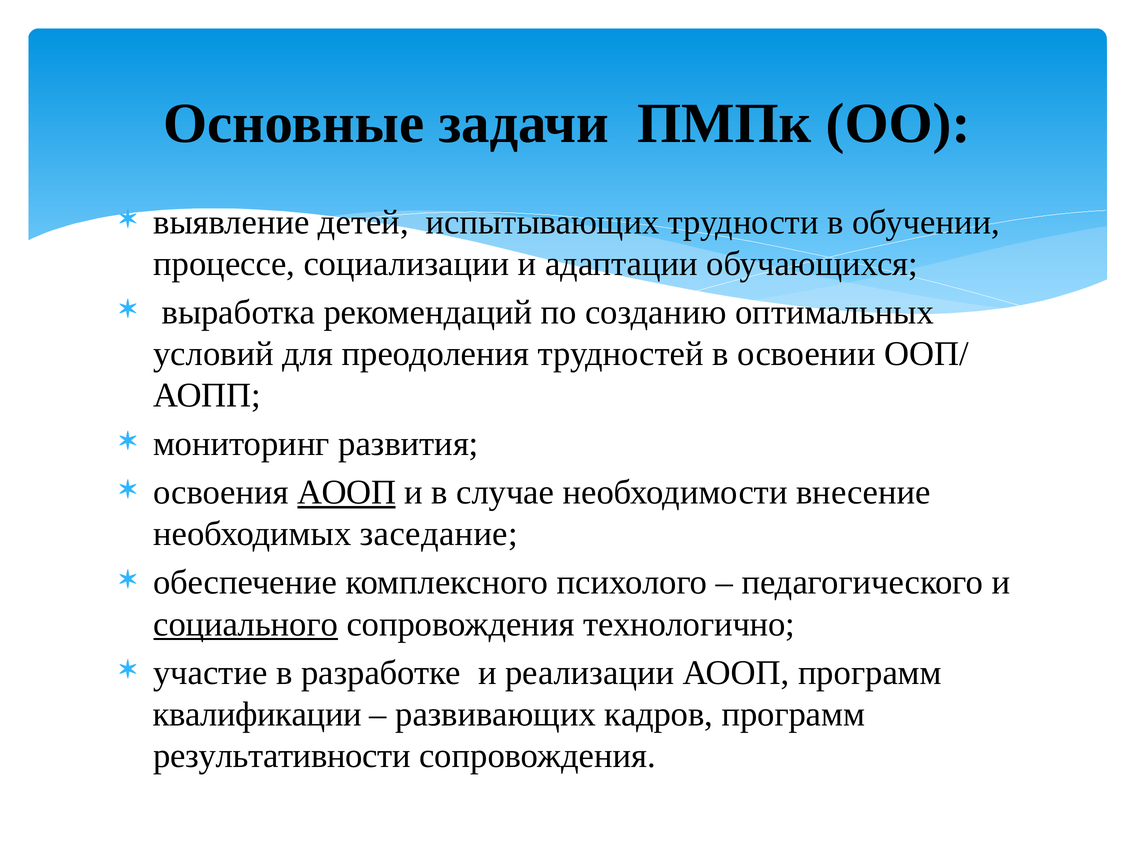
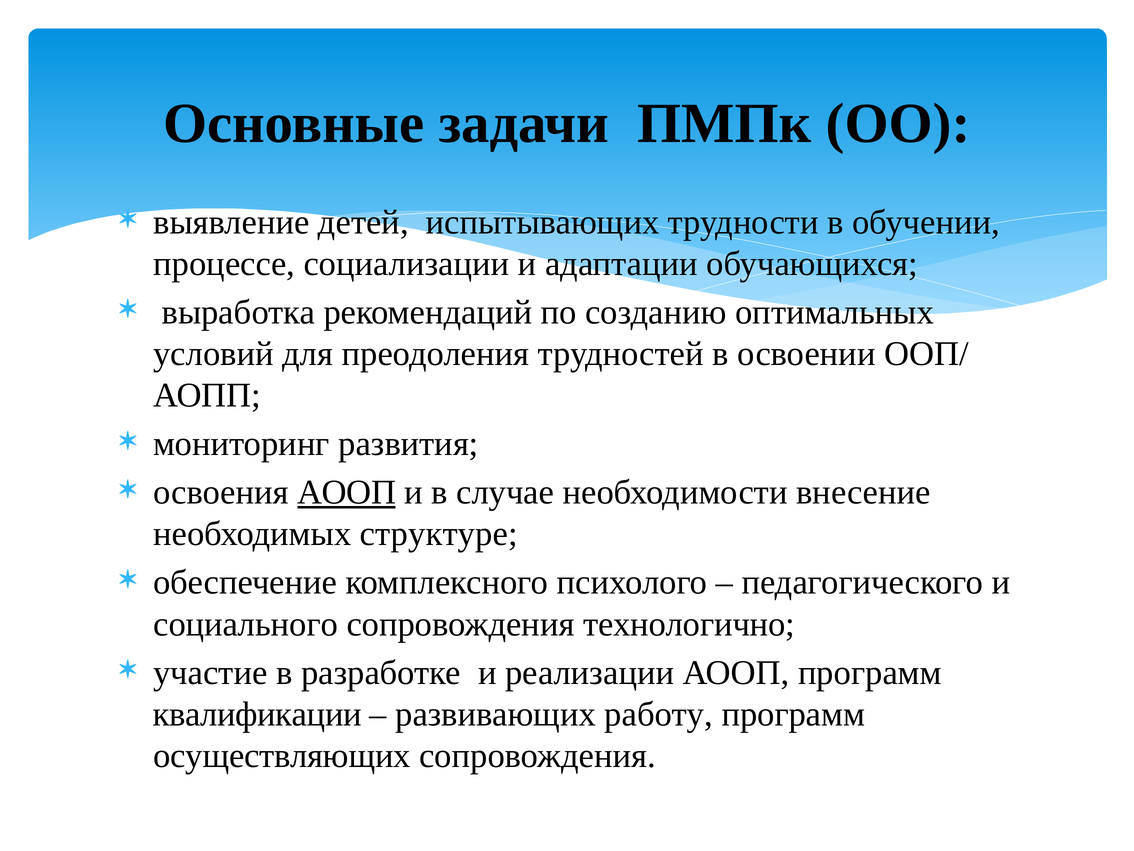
заседание: заседание -> структуре (439, 534)
социального underline: present -> none (246, 624)
кадров: кадров -> работу (659, 714)
результативности: результативности -> осуществляющих (282, 755)
